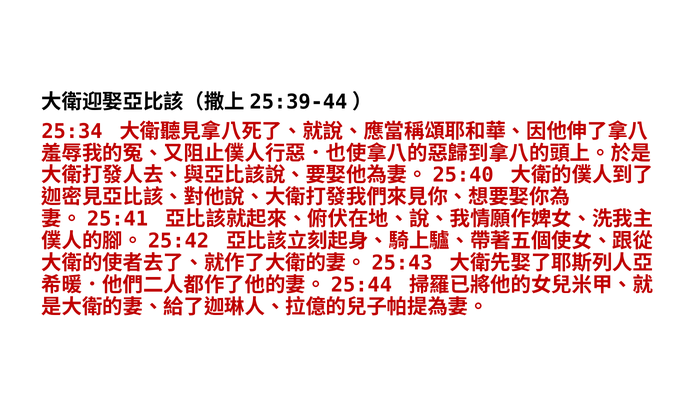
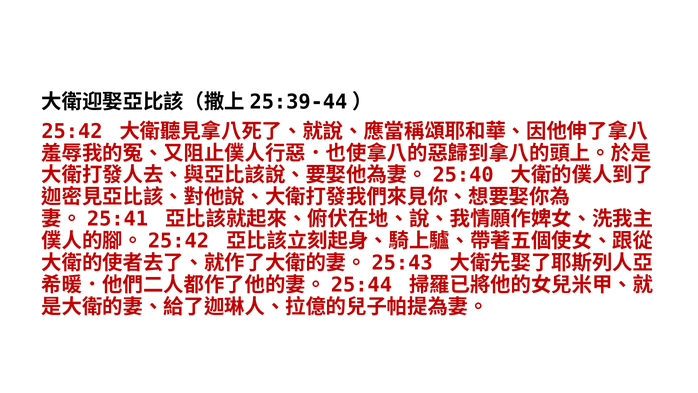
25:34: 25:34 -> 25:42 (72, 131)
